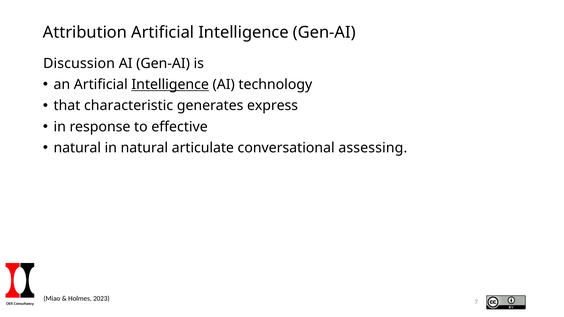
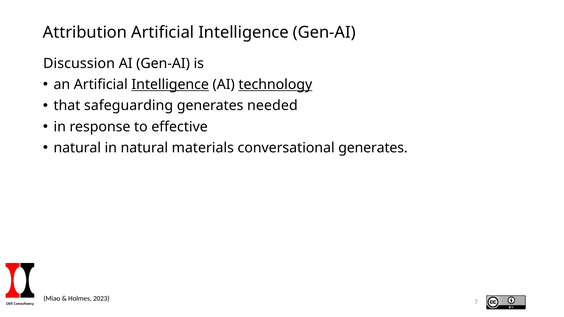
technology underline: none -> present (275, 85)
characteristic: characteristic -> safeguarding (129, 106)
express: express -> needed (272, 106)
articulate: articulate -> materials (203, 148)
conversational assessing: assessing -> generates (373, 148)
